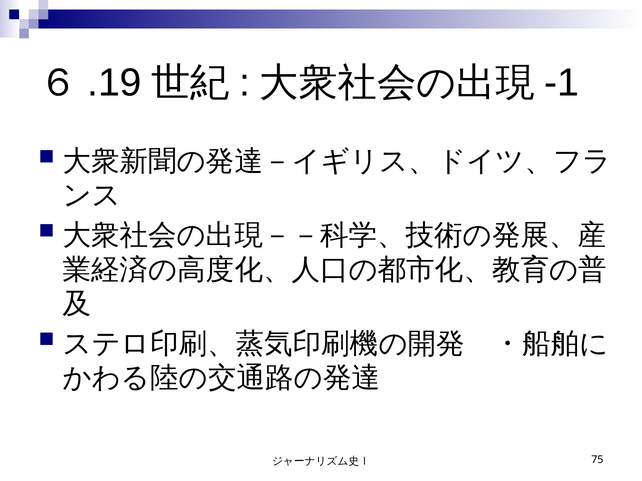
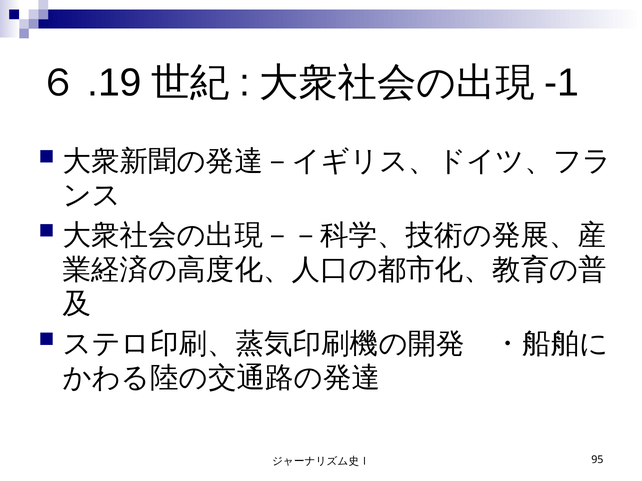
75: 75 -> 95 (597, 460)
